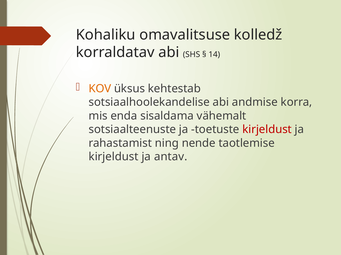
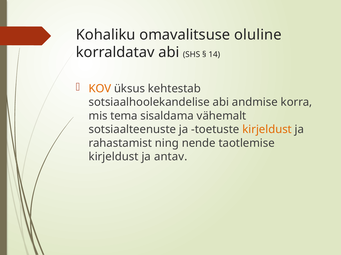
kolledž: kolledž -> oluline (258, 35)
enda: enda -> tema (124, 116)
kirjeldust colour: red -> orange (267, 130)
